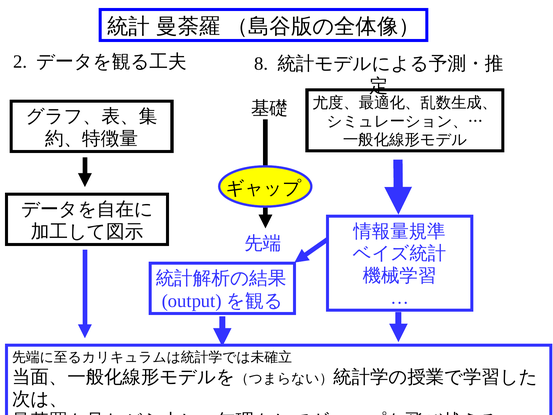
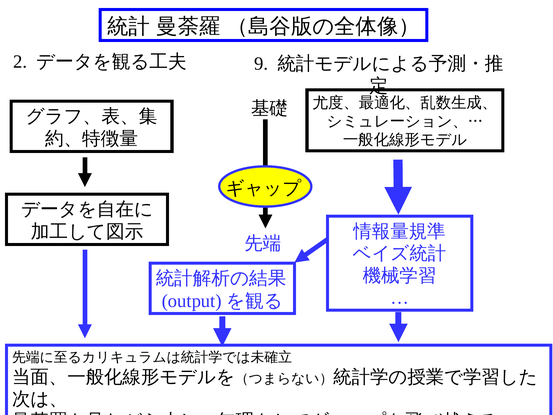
8: 8 -> 9 (261, 64)
